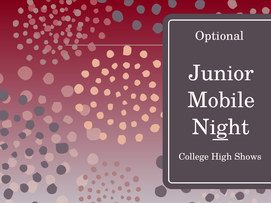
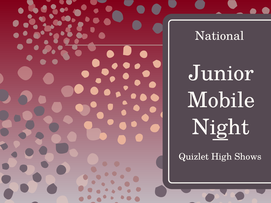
Optional: Optional -> National (220, 36)
College: College -> Quizlet (194, 157)
